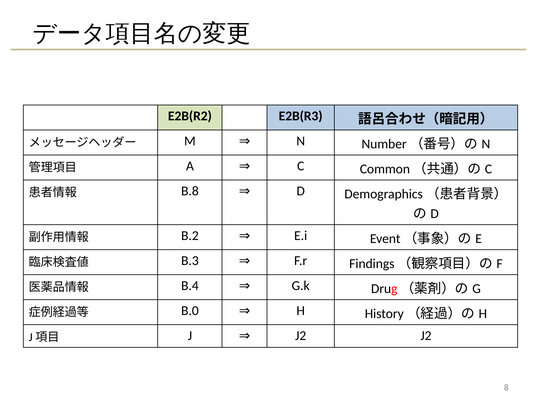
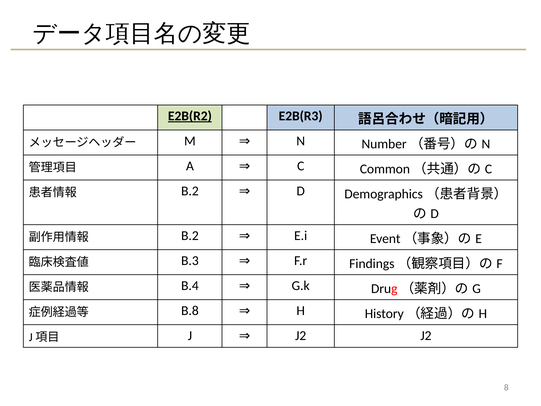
E2B(R2 underline: none -> present (190, 116)
B.8: B.8 -> B.2 (190, 191)
B.0: B.0 -> B.8 (190, 311)
